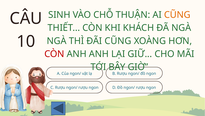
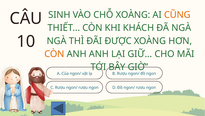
CHỖ THUẬN: THUẬN -> XOÀNG (133, 15)
ĐÃI CŨNG: CŨNG -> ĐƯỢC (118, 41)
CÒN colour: red -> orange (54, 54)
